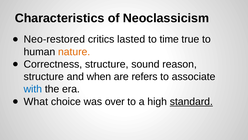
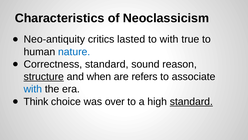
Neo-restored: Neo-restored -> Neo-antiquity (54, 39)
to time: time -> with (169, 39)
nature colour: orange -> blue (74, 52)
Correctness structure: structure -> standard (107, 64)
structure underline: none -> present (44, 76)
What: What -> Think (36, 101)
